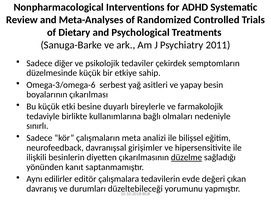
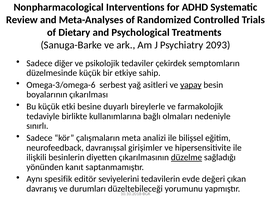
2011: 2011 -> 2093 (218, 45)
yapay underline: none -> present (191, 85)
edilirler: edilirler -> spesifik (58, 179)
çalışmalara: çalışmalara -> seviyelerini (119, 179)
